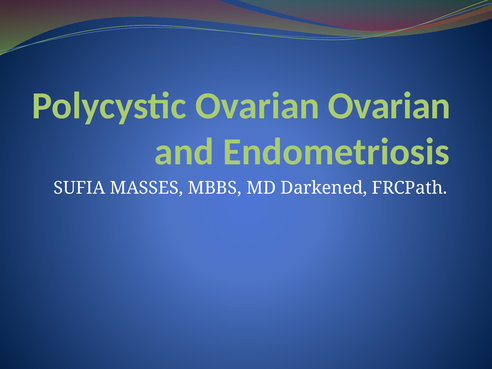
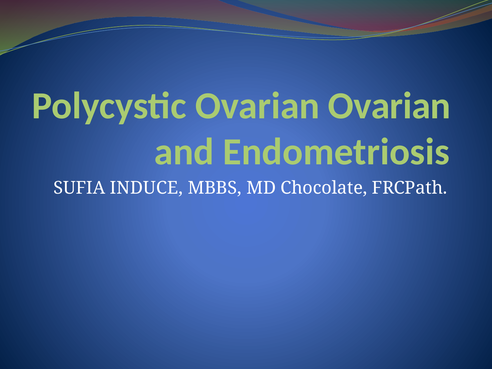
MASSES: MASSES -> INDUCE (146, 188)
Darkened: Darkened -> Chocolate (324, 188)
